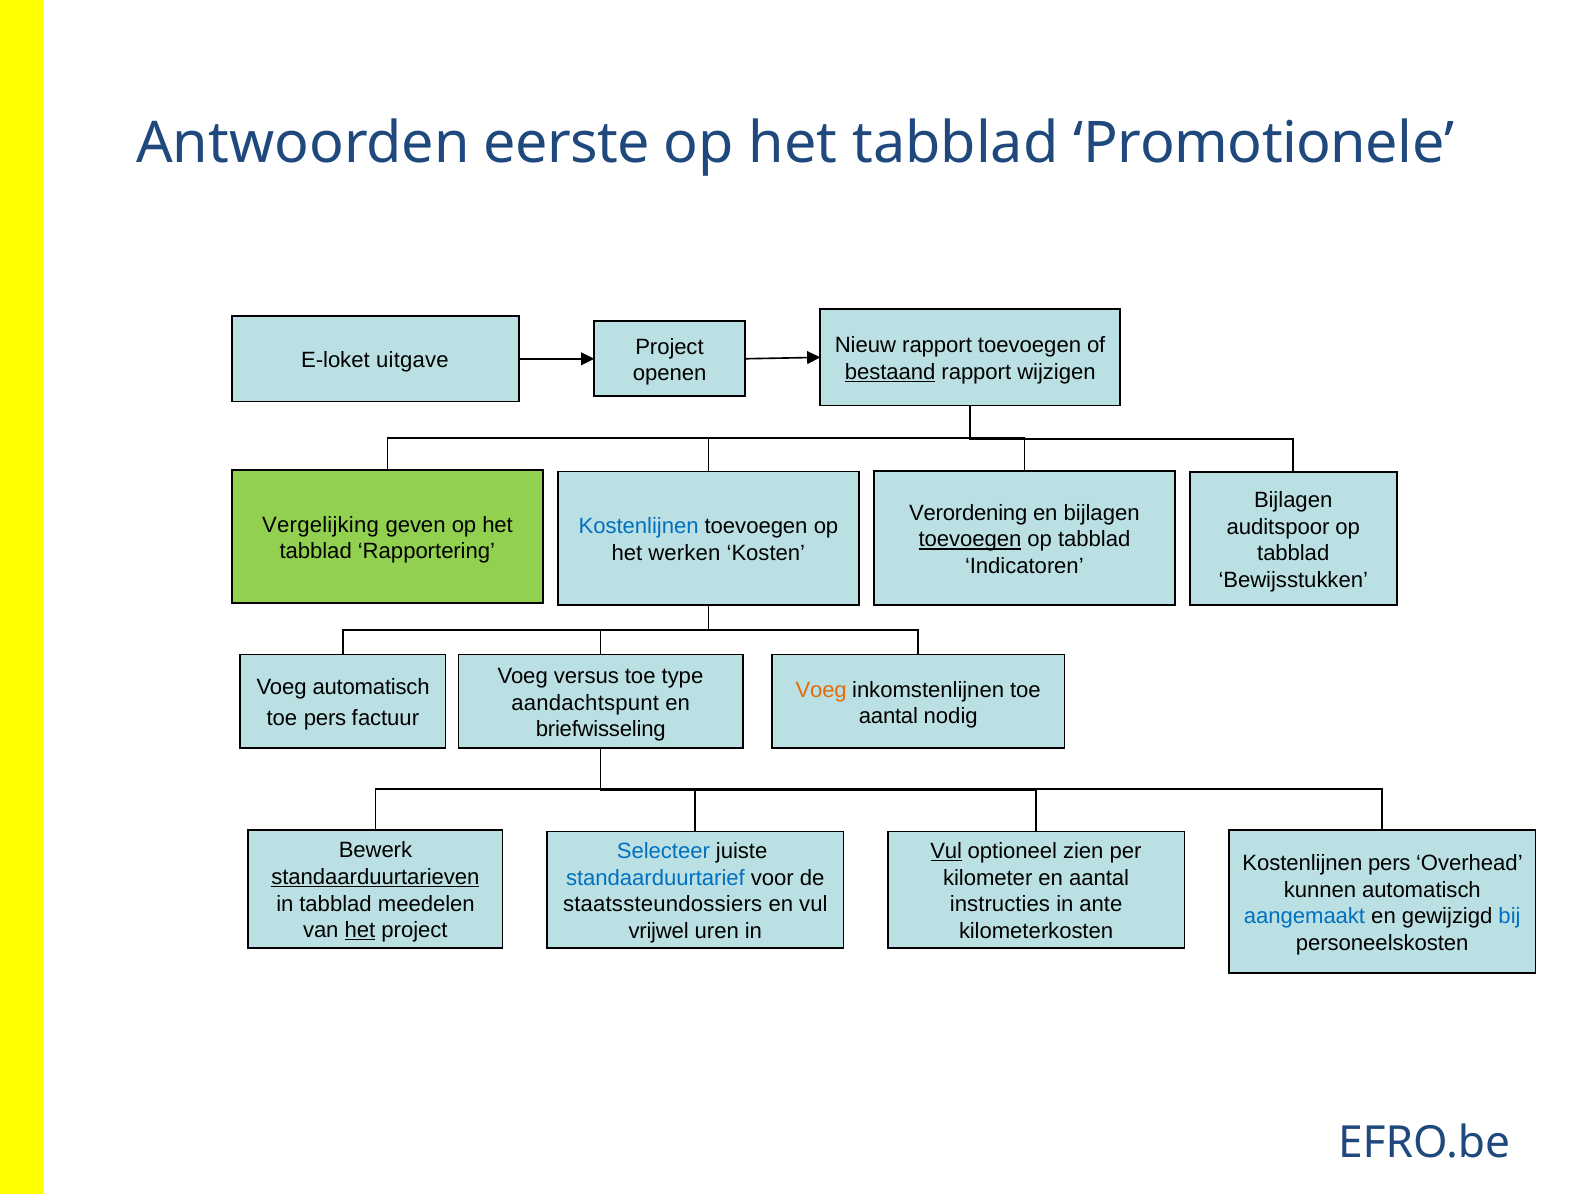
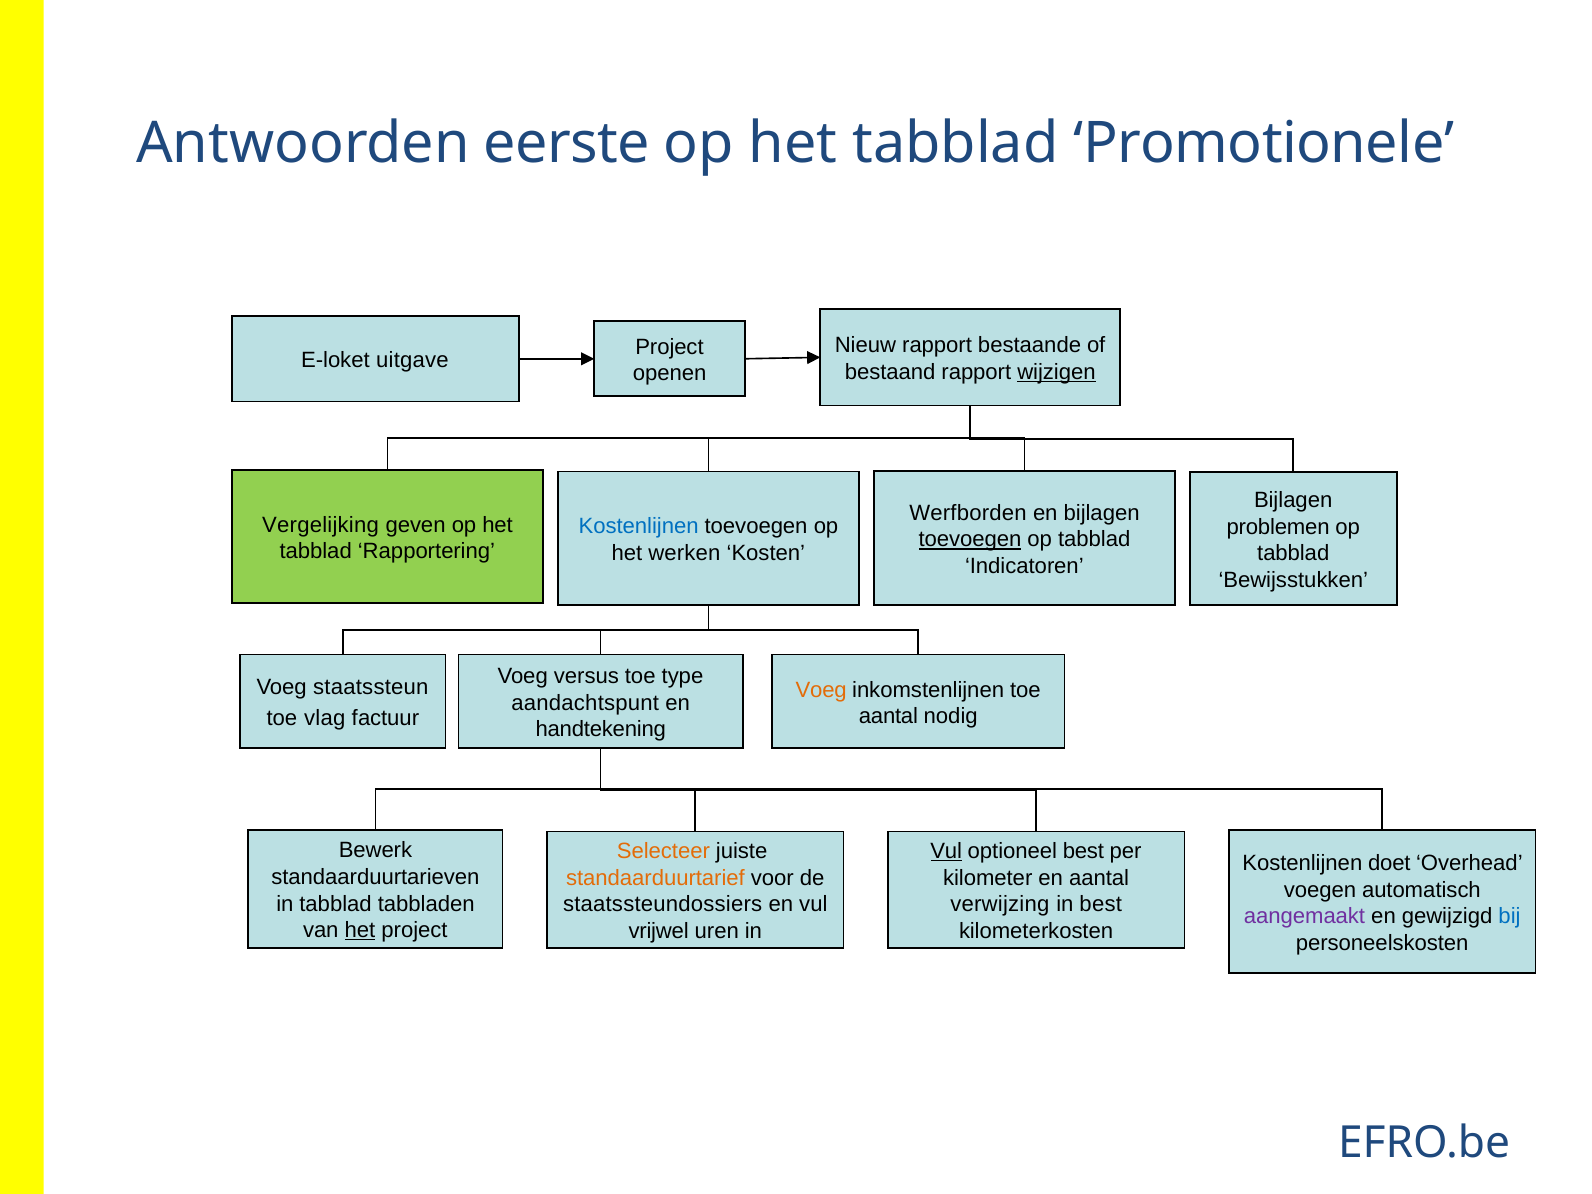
rapport toevoegen: toevoegen -> bestaande (1030, 346)
bestaand underline: present -> none (890, 372)
wijzigen underline: none -> present (1056, 372)
Verordening: Verordening -> Werfborden (968, 513)
auditspoor: auditspoor -> problemen (1278, 527)
Voeg automatisch: automatisch -> staatssteun (371, 687)
toe pers: pers -> vlag (325, 718)
briefwisseling: briefwisseling -> handtekening (601, 730)
Selecteer colour: blue -> orange (663, 851)
optioneel zien: zien -> best (1083, 851)
Kostenlijnen pers: pers -> doet (1389, 863)
standaarduurtarieven underline: present -> none (375, 877)
standaarduurtarief colour: blue -> orange (655, 878)
kunnen: kunnen -> voegen (1320, 890)
meedelen: meedelen -> tabbladen (426, 904)
instructies: instructies -> verwijzing (1000, 904)
in ante: ante -> best (1101, 904)
aangemaakt colour: blue -> purple (1305, 916)
